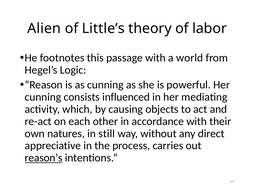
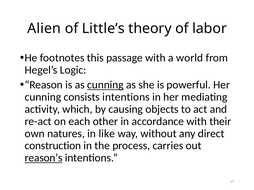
cunning underline: none -> present (105, 85)
consists influenced: influenced -> intentions (126, 97)
still: still -> like (107, 134)
appreciative: appreciative -> construction (53, 146)
